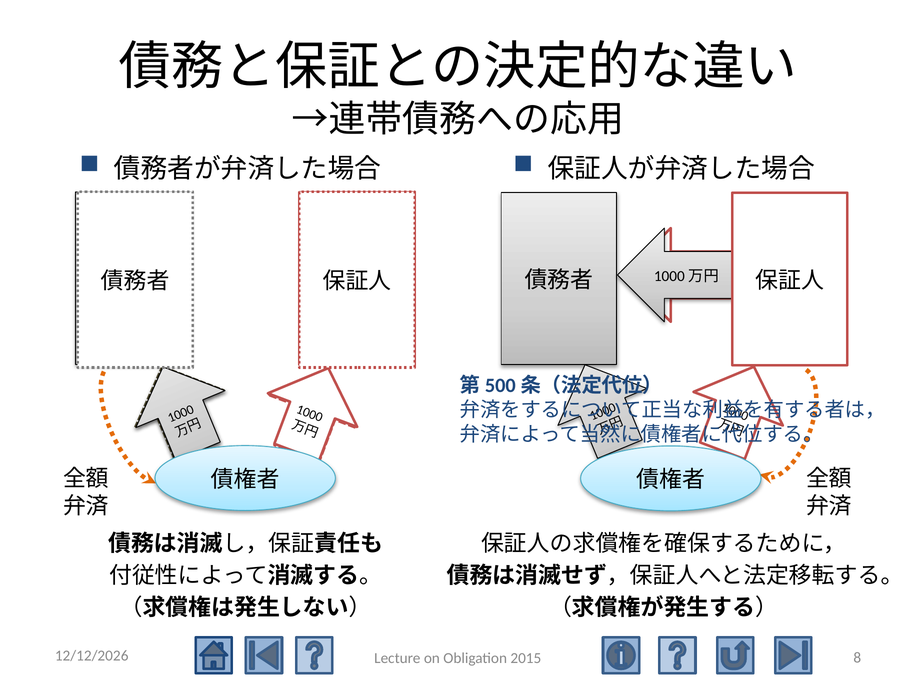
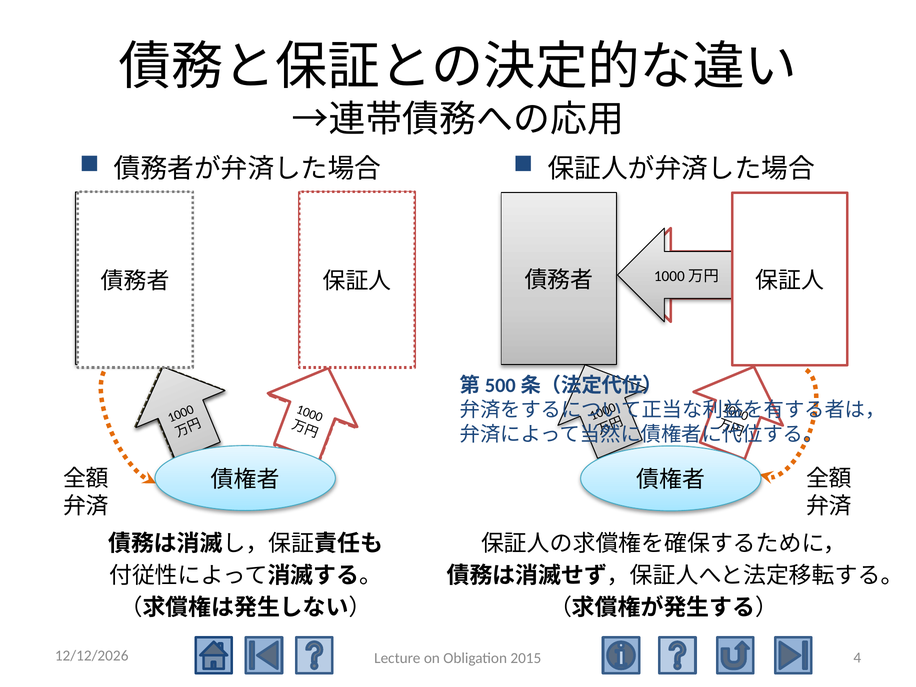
8: 8 -> 4 (857, 658)
